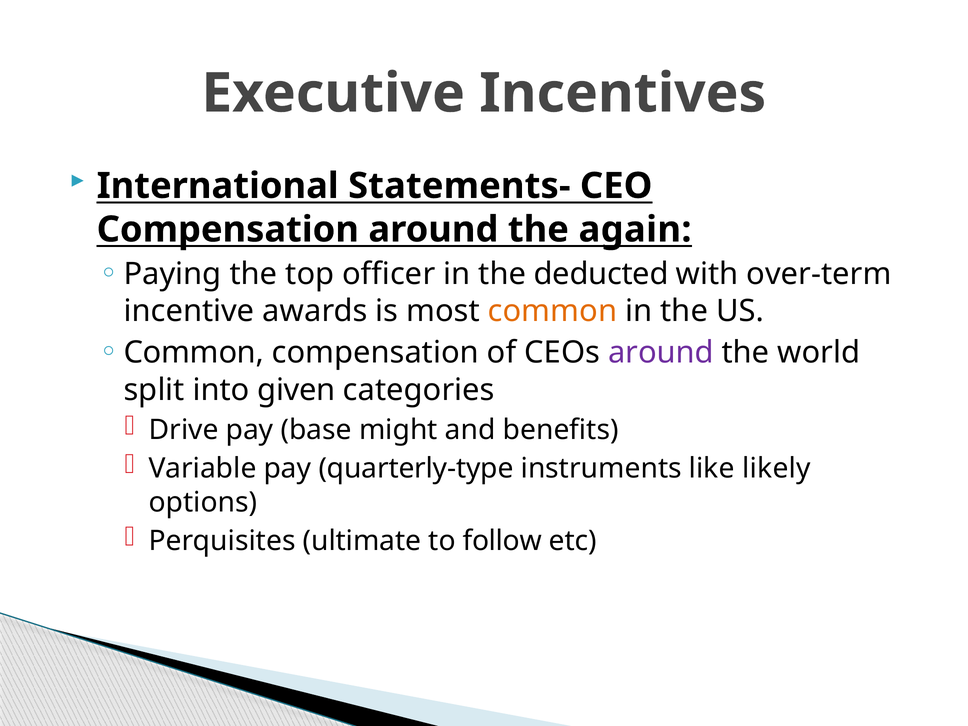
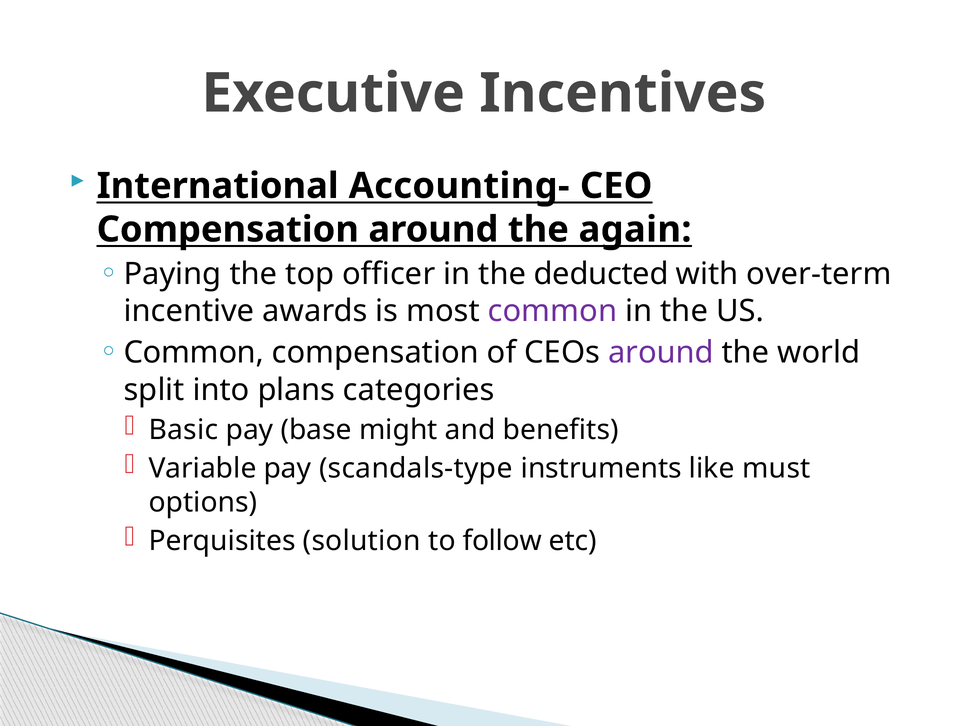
Statements-: Statements- -> Accounting- (459, 186)
common colour: orange -> purple (552, 311)
given: given -> plans (296, 390)
Drive: Drive -> Basic (184, 430)
quarterly-type: quarterly-type -> scandals-type (416, 468)
likely: likely -> must (776, 468)
ultimate: ultimate -> solution (362, 541)
